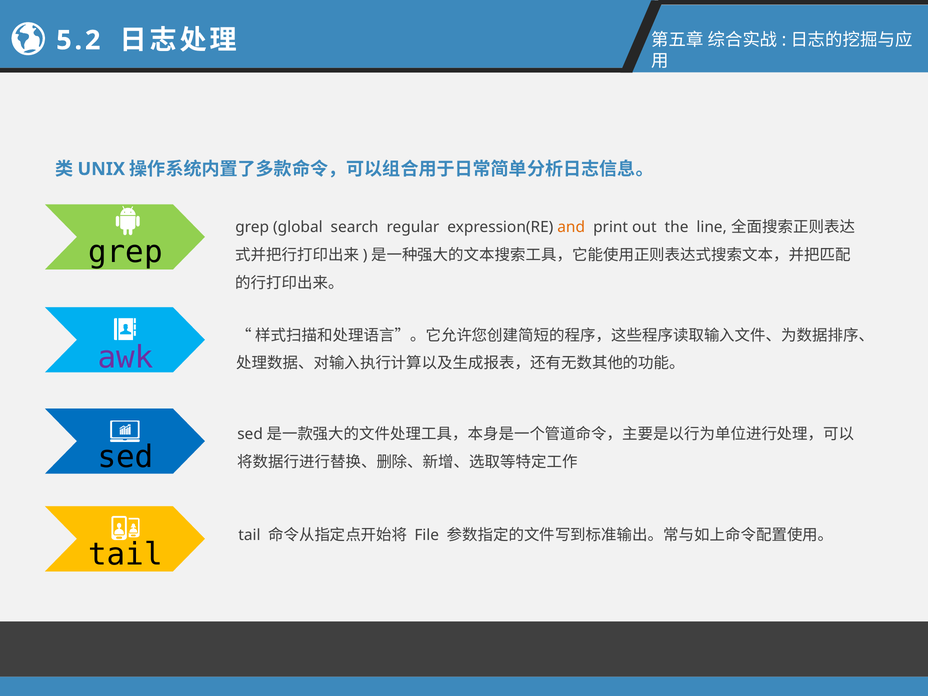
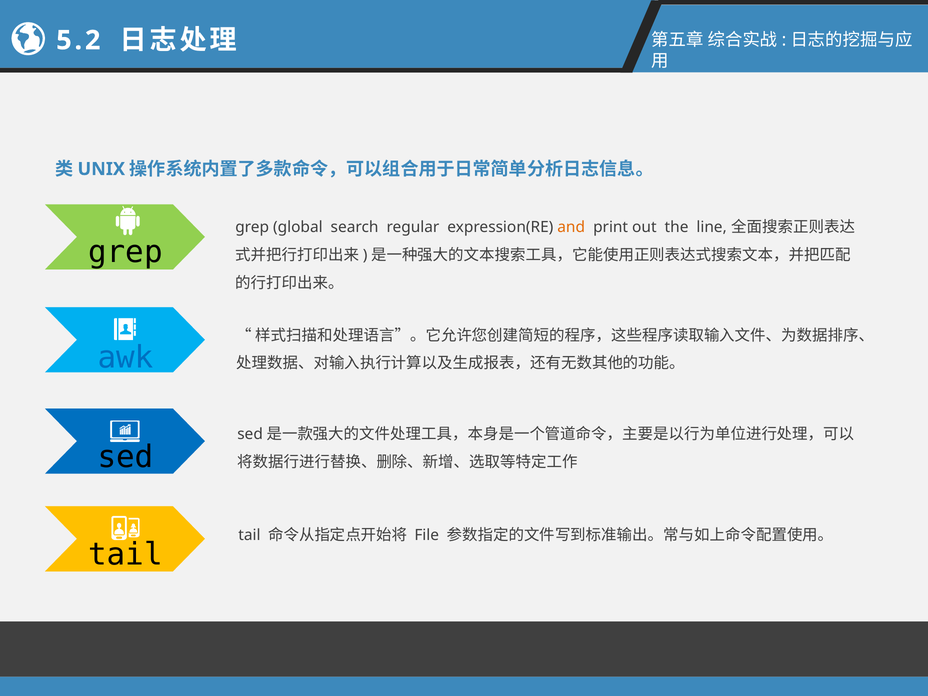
awk colour: purple -> blue (125, 358)
